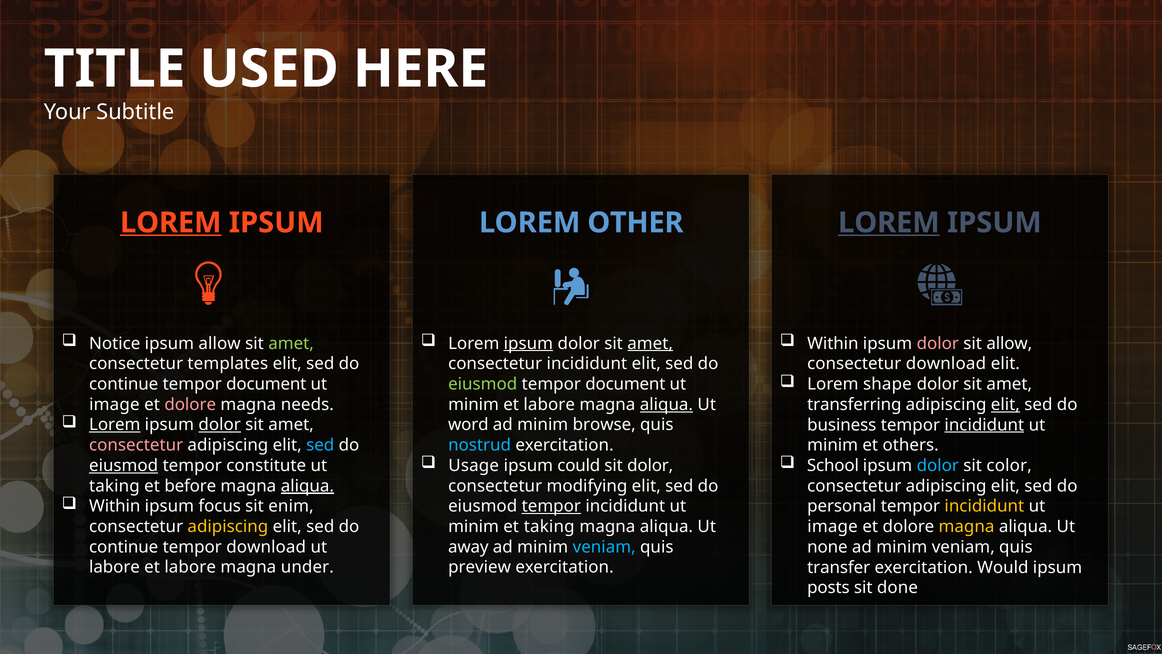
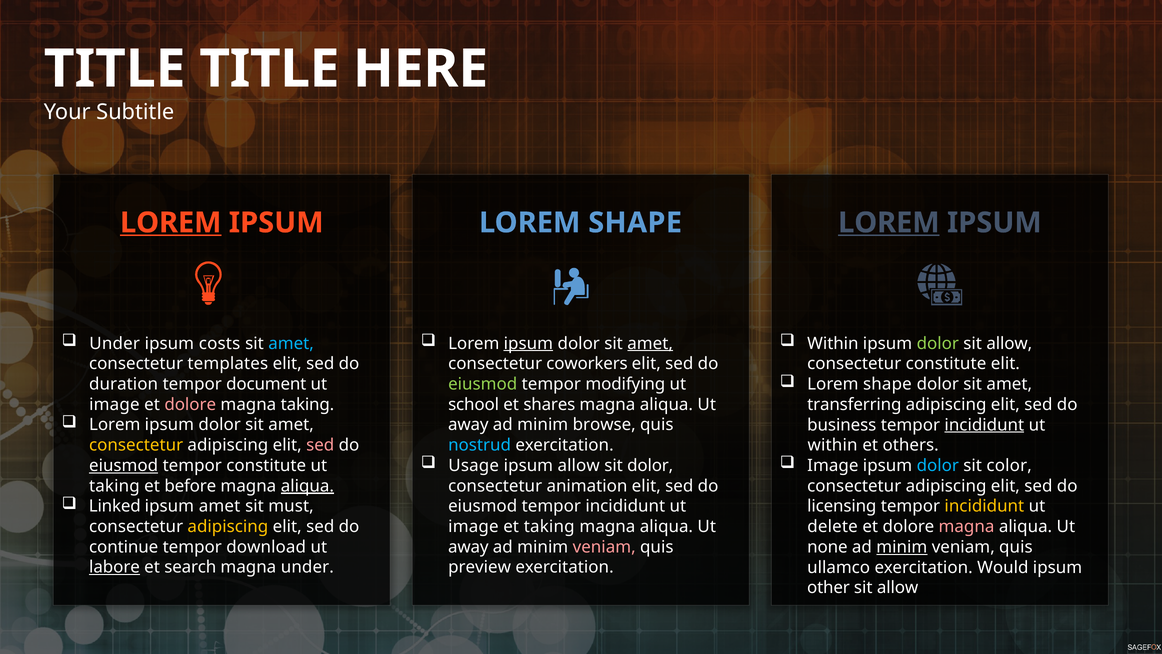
USED: USED -> TITLE (269, 69)
OTHER: OTHER -> SHAPE (635, 223)
Notice: Notice -> Under (115, 343)
ipsum allow: allow -> costs (220, 343)
amet colour: light green -> light blue (291, 343)
dolor colour: pink -> light green (938, 343)
consectetur incididunt: incididunt -> coworkers (587, 364)
consectetur download: download -> constitute (946, 364)
continue: continue -> duration (124, 384)
document: document -> modifying (625, 384)
magna needs: needs -> taking (307, 404)
minim: minim -> school (474, 404)
labore: labore -> shares (549, 404)
aliqua underline: present -> none (666, 404)
elit underline: present -> none (1005, 404)
Lorem underline: present -> none (115, 425)
dolor underline: present -> none (220, 425)
word: word -> away (468, 425)
consectetur colour: pink -> yellow (136, 445)
sed colour: light blue -> pink (320, 445)
minim: minim -> within (833, 445)
ipsum could: could -> allow (579, 465)
School: School -> Image (833, 465)
modifying: modifying -> animation (587, 486)
Within: Within -> Linked (115, 506)
ipsum focus: focus -> amet (220, 506)
enim: enim -> must (291, 506)
tempor underline: present -> none (551, 506)
personal: personal -> licensing (842, 506)
minim: minim -> image (473, 526)
image: image -> delete (833, 526)
magna colour: yellow -> pink (966, 526)
veniam colour: light blue -> pink (604, 547)
minim underline: none -> present (902, 547)
labore underline: none -> present (114, 567)
labore: labore -> search (190, 567)
transfer: transfer -> ullamco (839, 567)
posts: posts -> other (828, 587)
done: done -> allow (898, 587)
